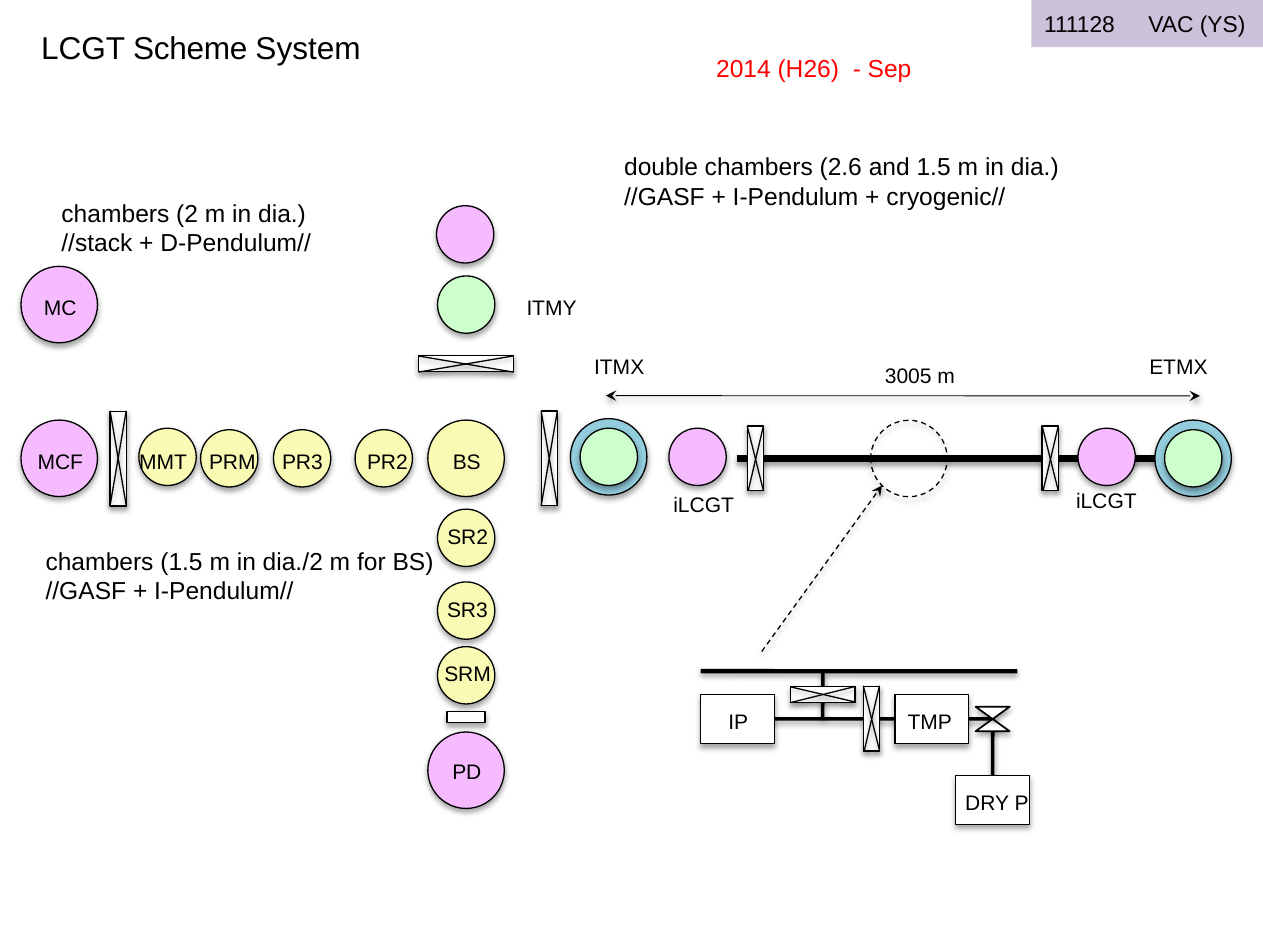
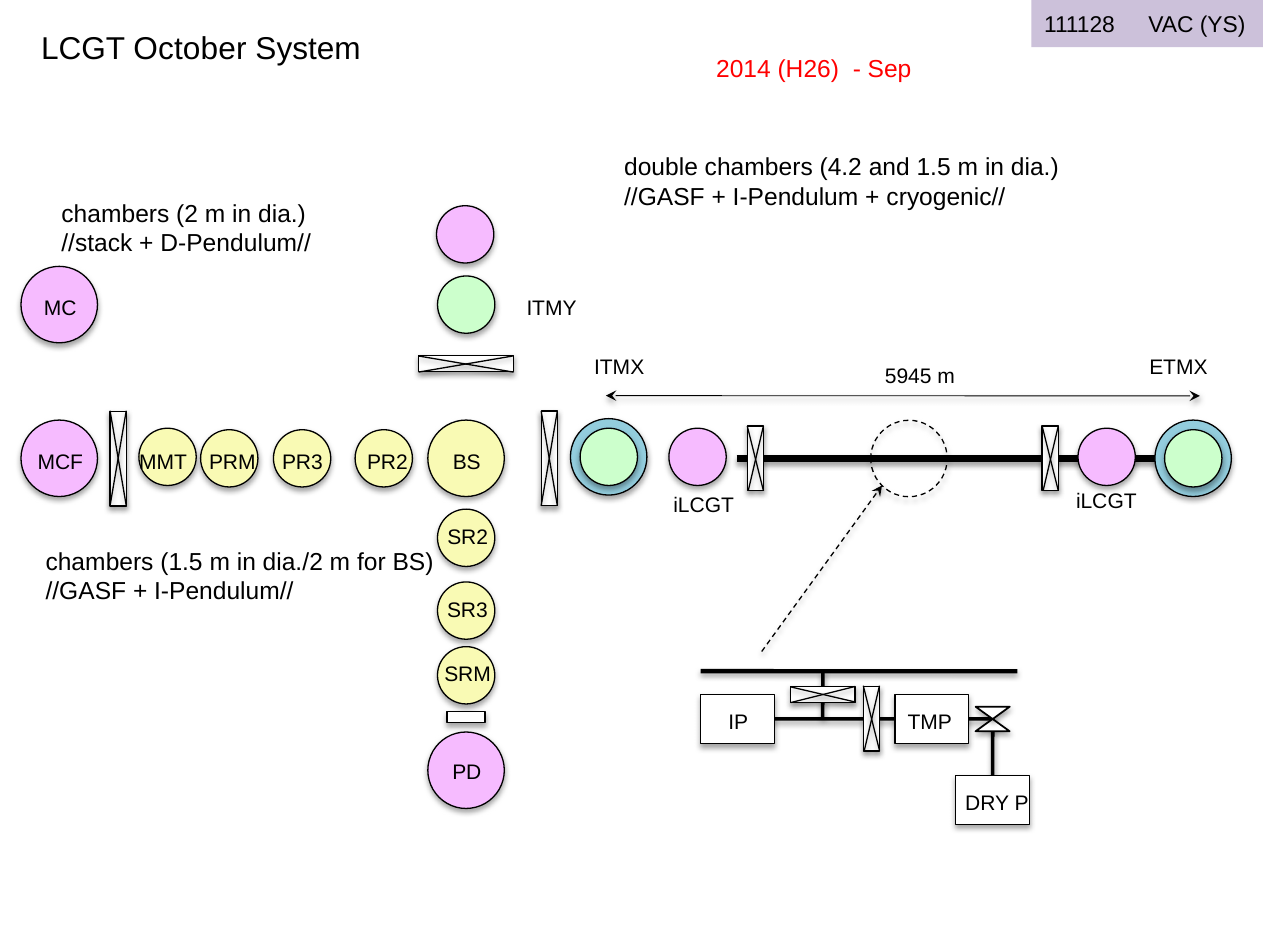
Scheme: Scheme -> October (190, 49)
2.6: 2.6 -> 4.2 (841, 168)
3005: 3005 -> 5945 (908, 376)
